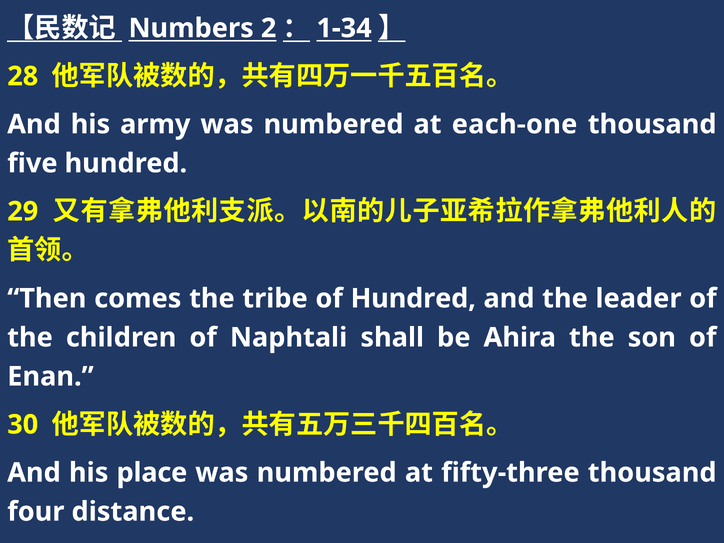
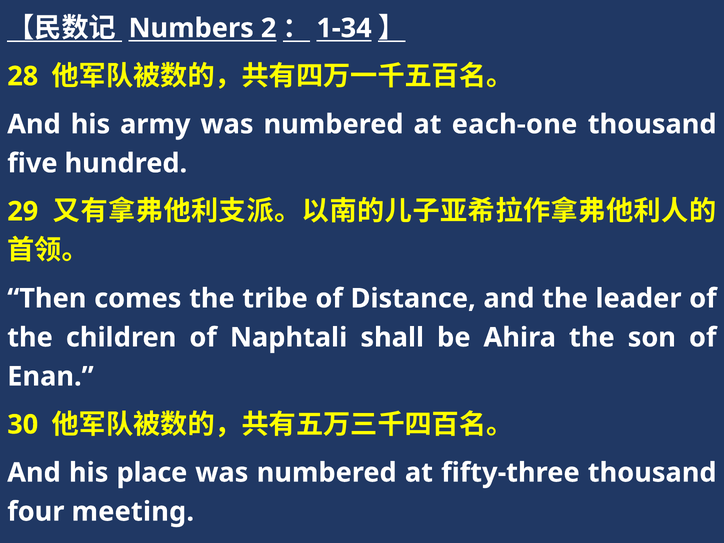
of Hundred: Hundred -> Distance (413, 299)
distance: distance -> meeting (133, 512)
